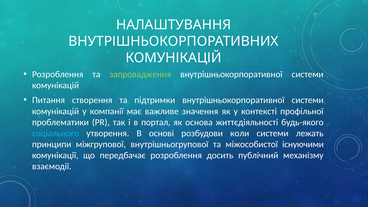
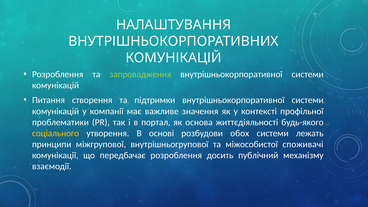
соціального colour: light blue -> yellow (56, 133)
коли: коли -> обох (240, 133)
існуючими: існуючими -> споживачі (303, 144)
